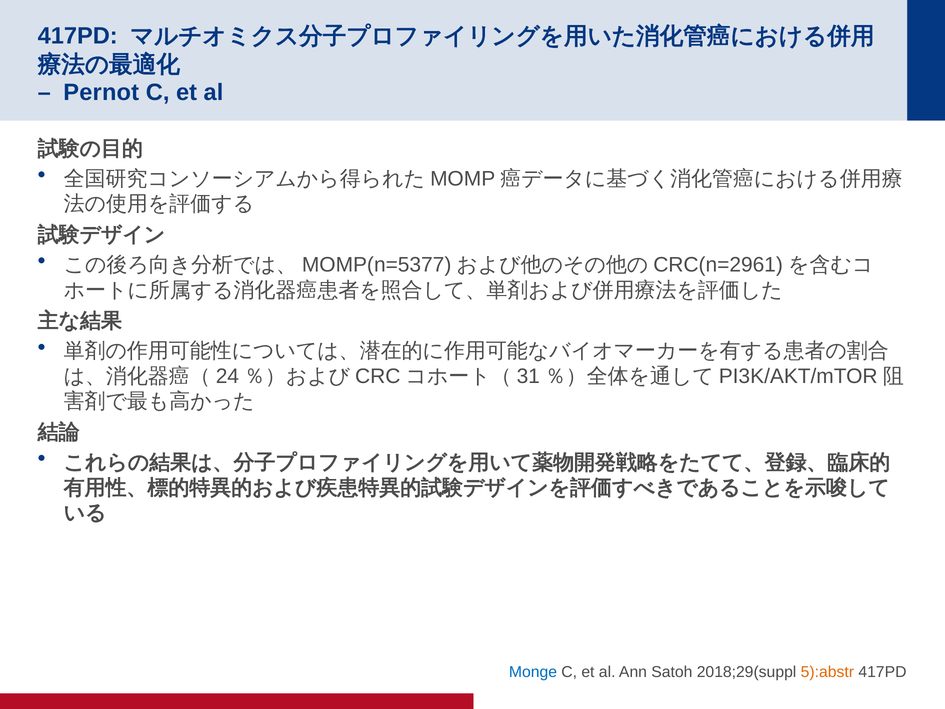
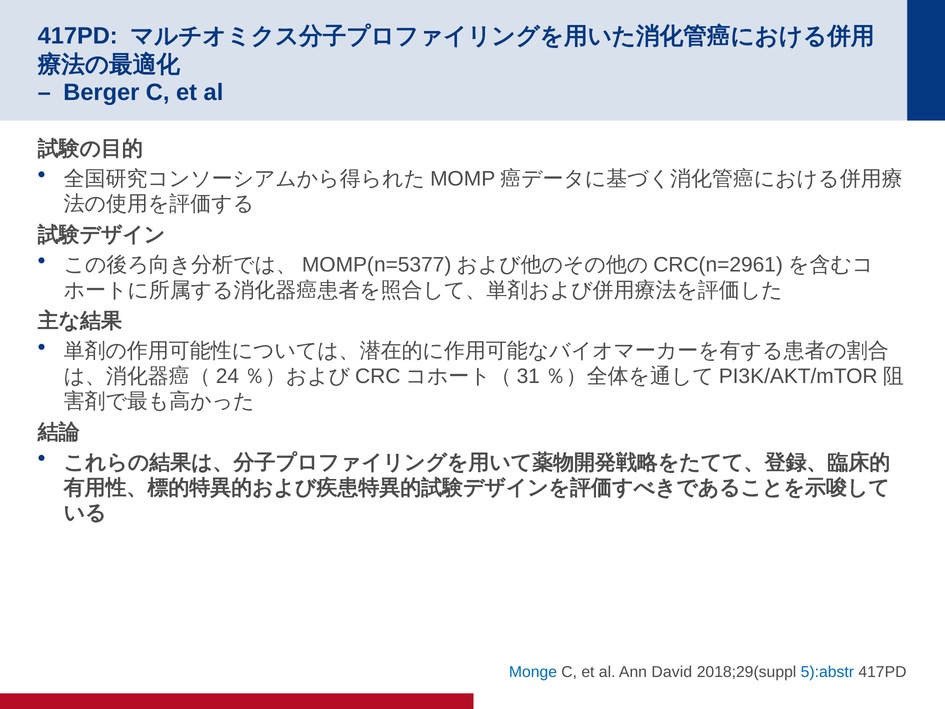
Pernot: Pernot -> Berger (101, 93)
Satoh: Satoh -> David (672, 672)
5):abstr colour: orange -> blue (827, 672)
